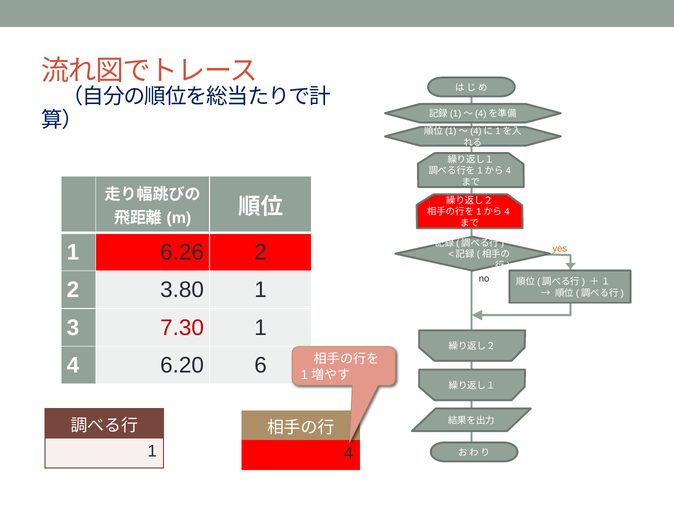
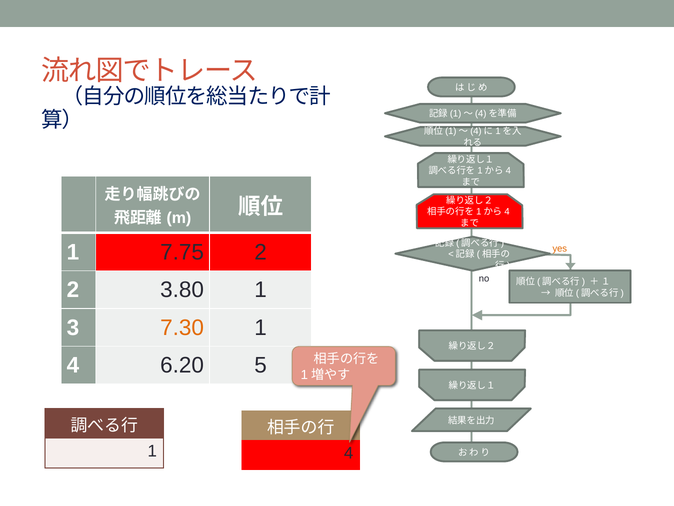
6.26: 6.26 -> 7.75 (182, 252)
7.30 colour: red -> orange (182, 327)
6: 6 -> 5 (261, 365)
